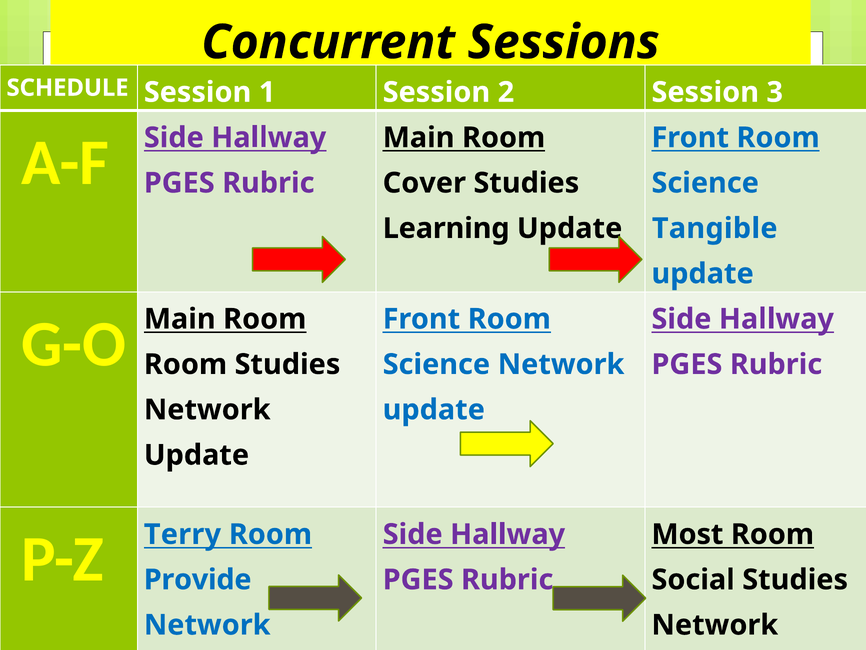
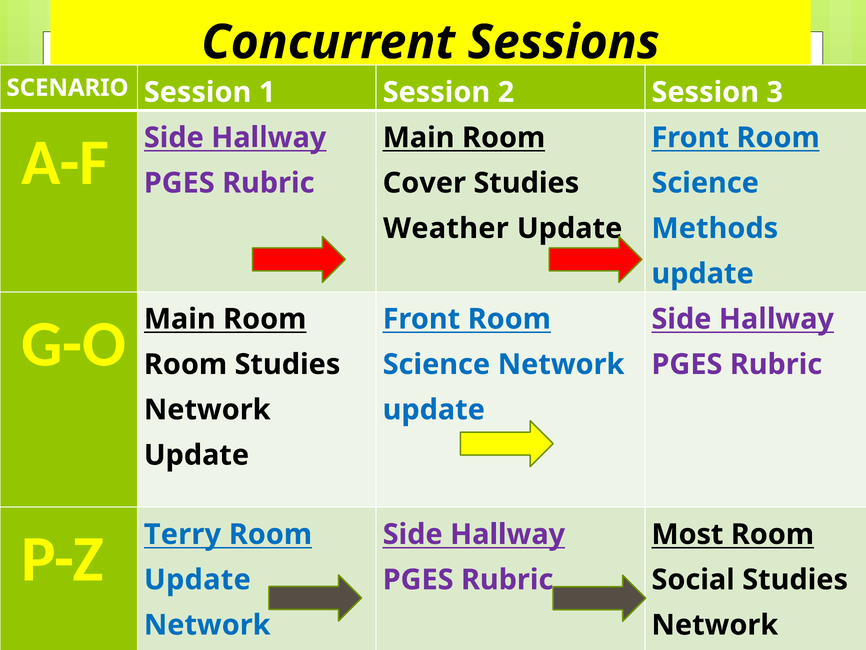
SCHEDULE: SCHEDULE -> SCENARIO (67, 88)
Learning: Learning -> Weather (446, 228)
Tangible: Tangible -> Methods (715, 228)
Provide: Provide -> Update (197, 579)
